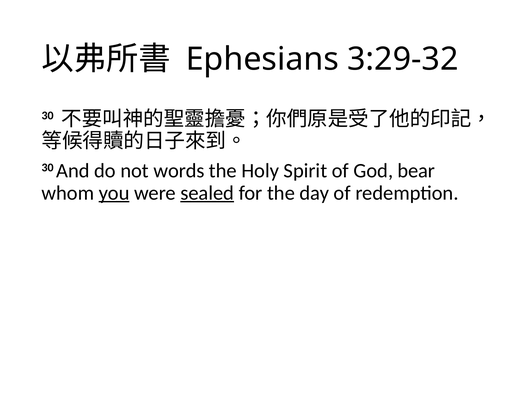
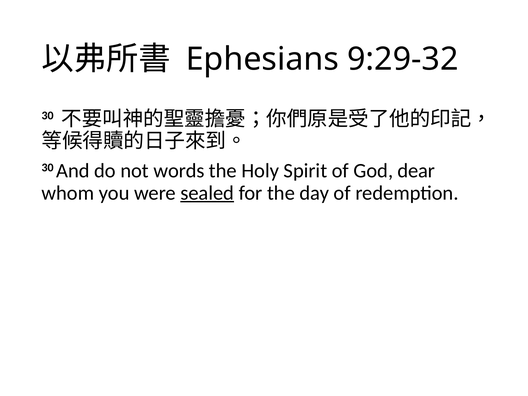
3:29-32: 3:29-32 -> 9:29-32 (403, 59)
bear: bear -> dear (416, 171)
you underline: present -> none (114, 193)
